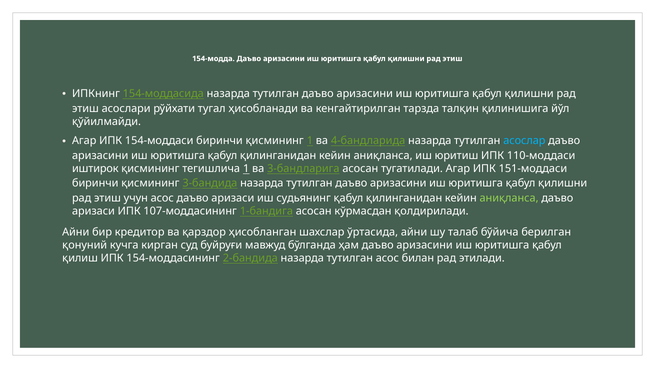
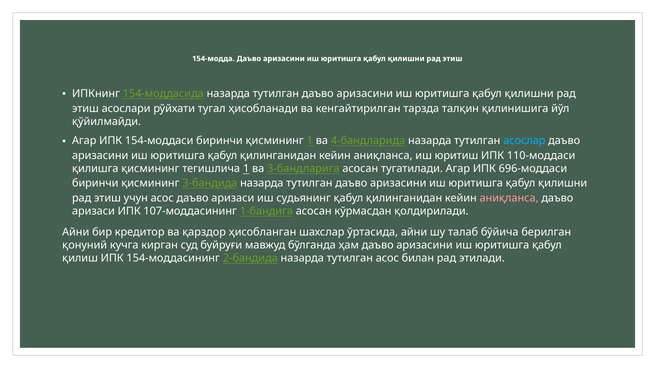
иштирок: иштирок -> қилишга (95, 169)
151-моддаси: 151-моддаси -> 696-моддаси (533, 169)
аниқланса colour: light green -> pink (509, 198)
